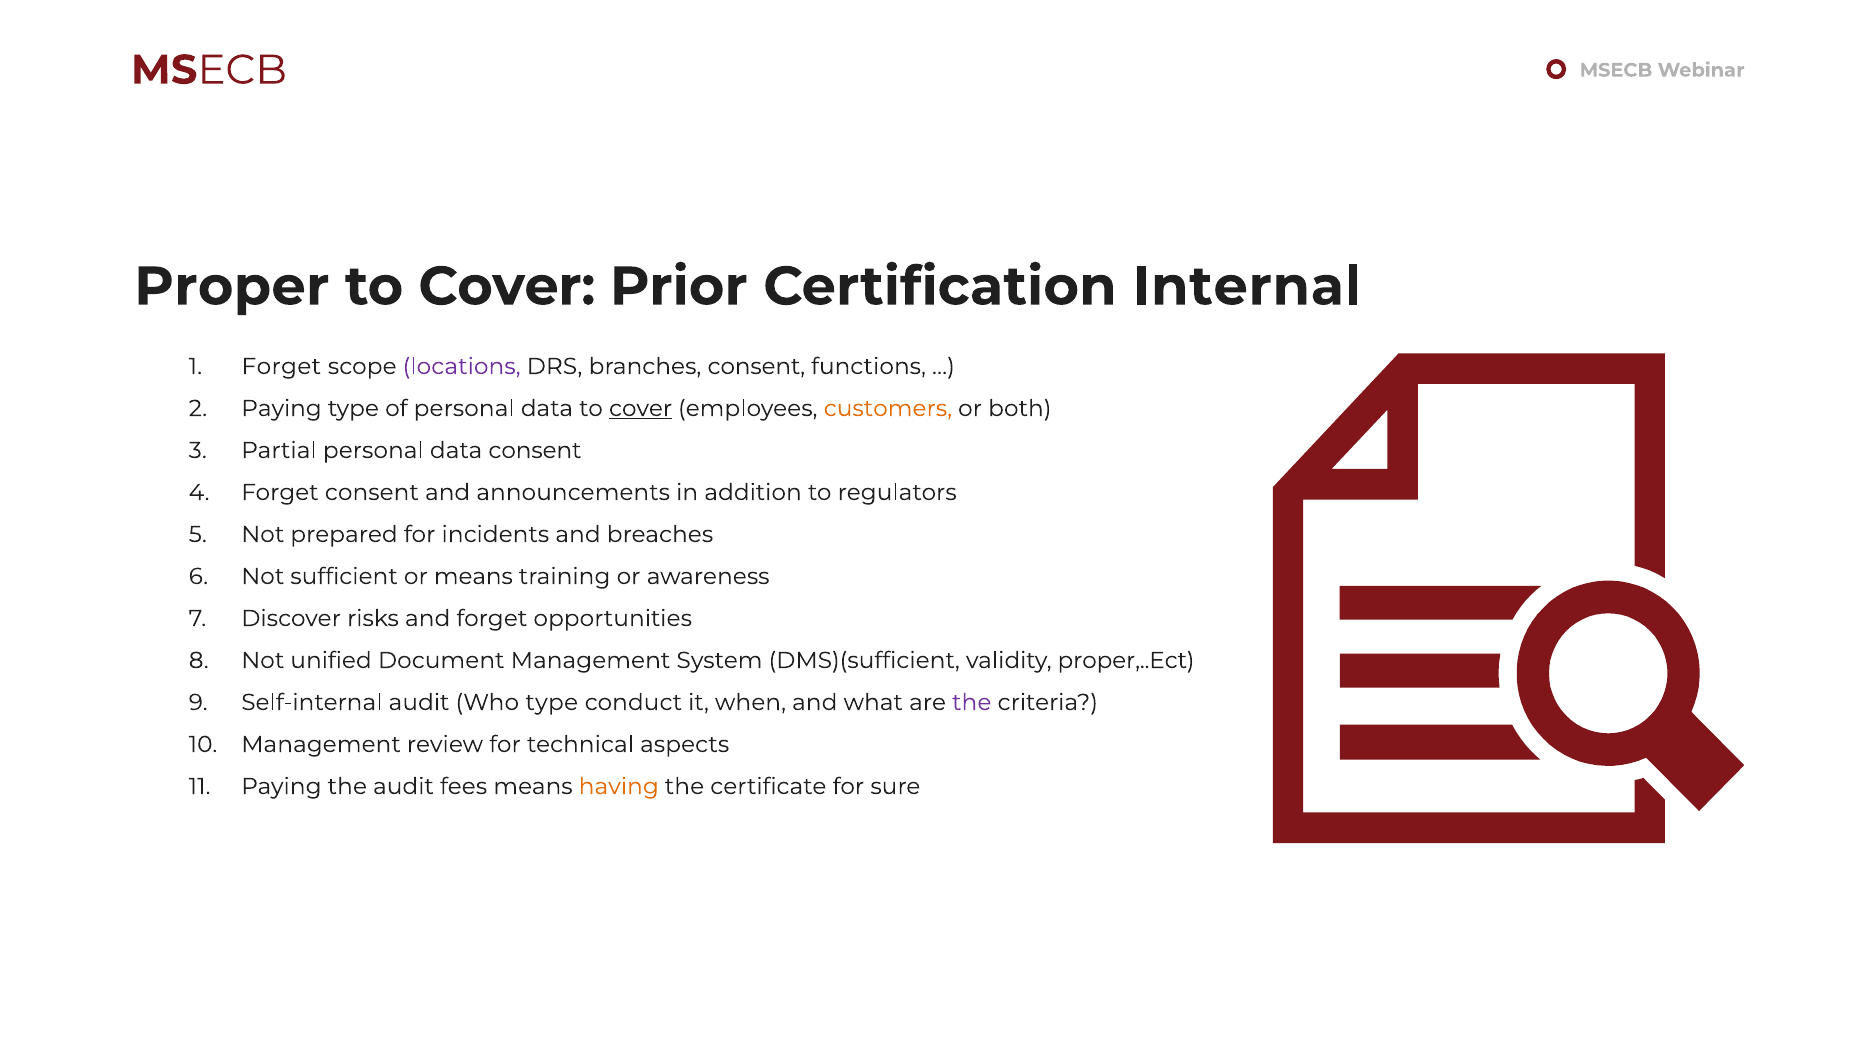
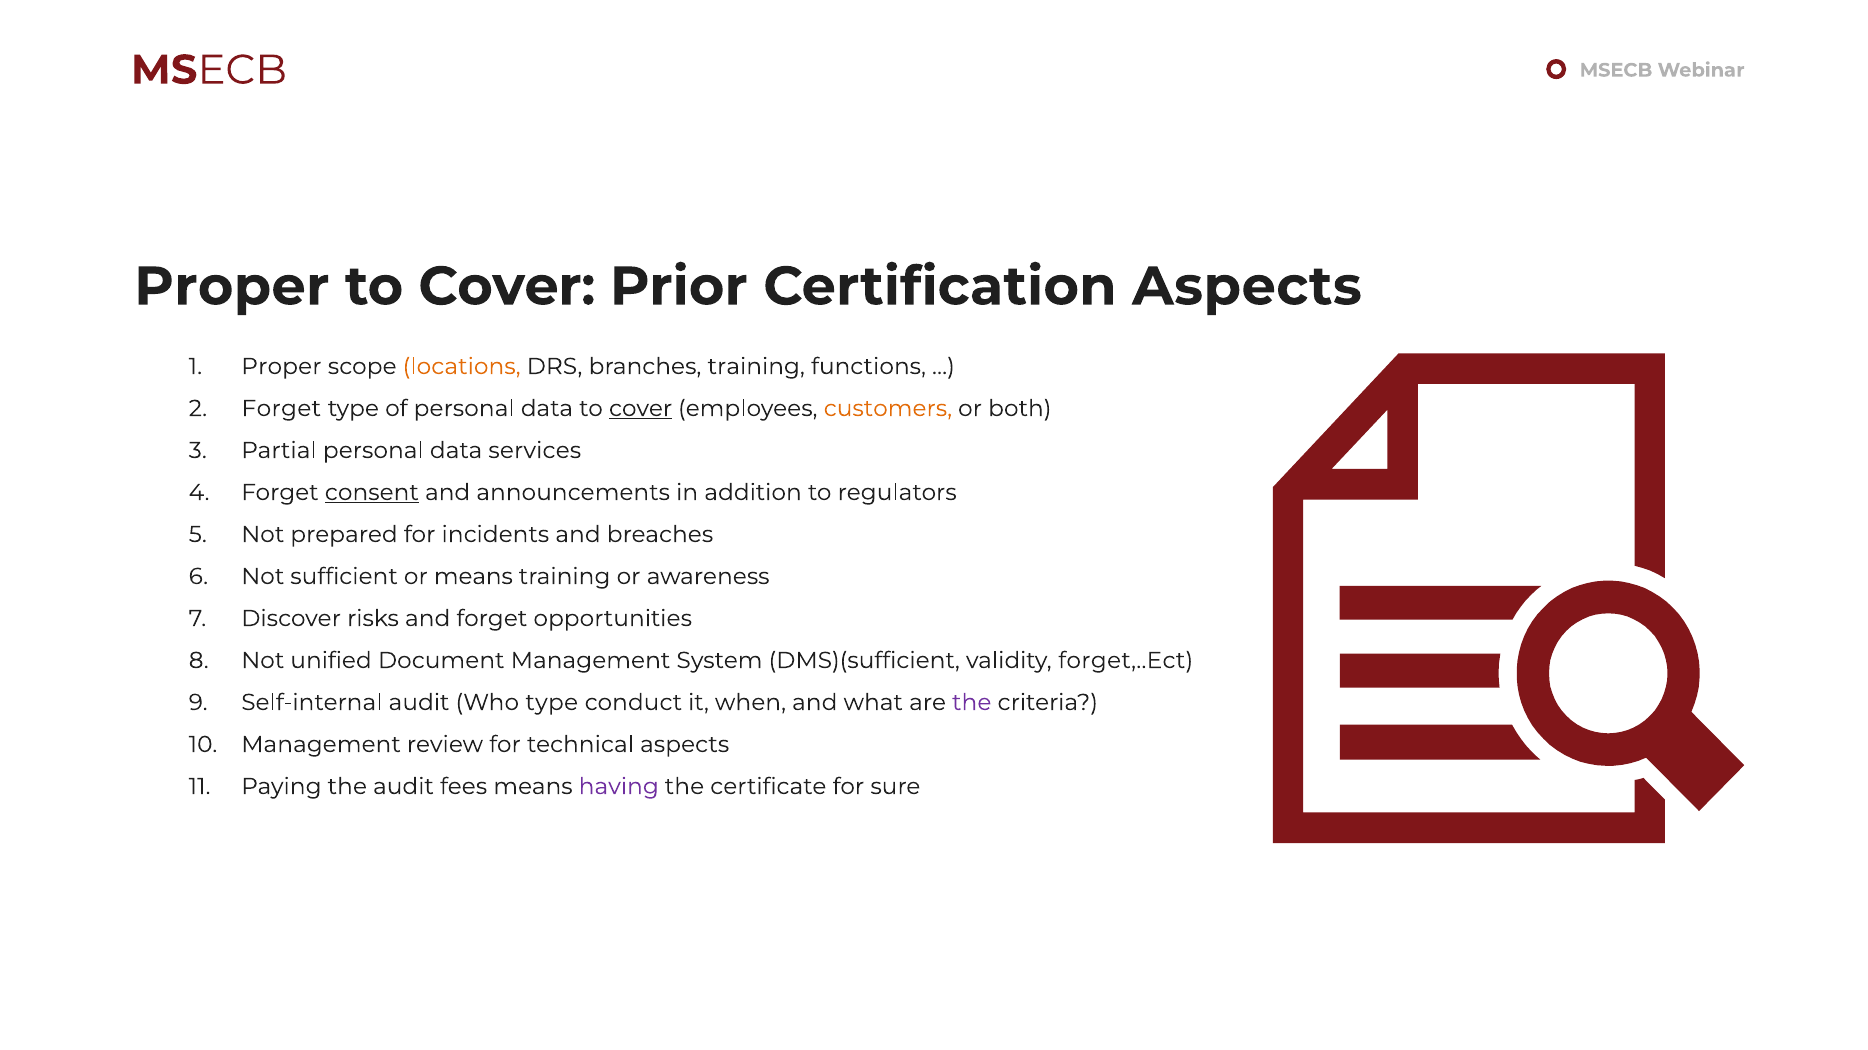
Certification Internal: Internal -> Aspects (1247, 287)
Forget: Forget -> Proper (281, 367)
locations colour: purple -> orange (462, 367)
branches consent: consent -> training (756, 367)
Paying: Paying -> Forget (281, 409)
data consent: consent -> services (535, 451)
consent underline: none -> present (372, 493)
proper,..Ect: proper,..Ect -> forget,..Ect (1126, 661)
having colour: orange -> purple (619, 787)
